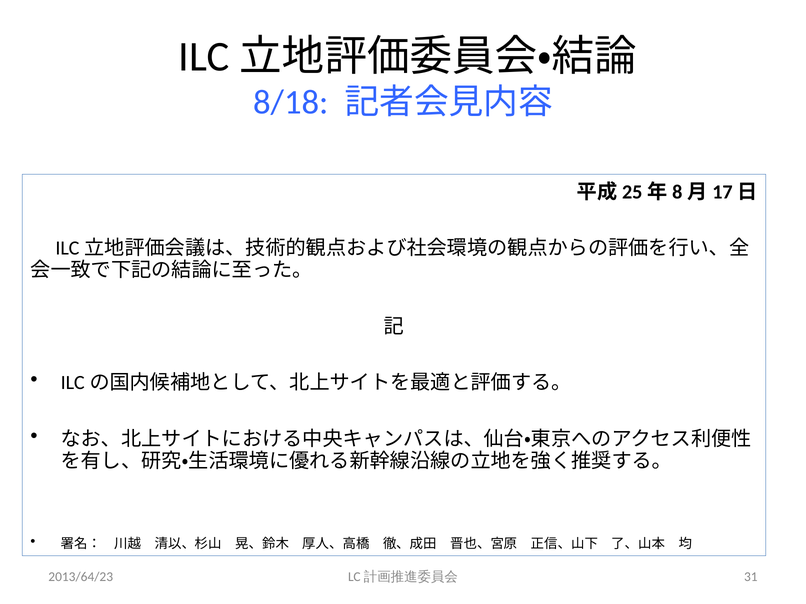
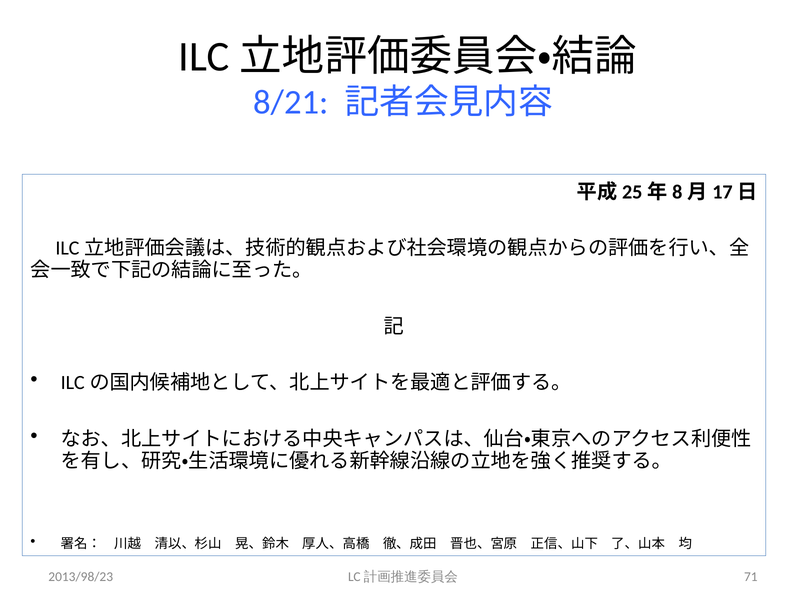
8/18: 8/18 -> 8/21 (291, 103)
2013/64/23: 2013/64/23 -> 2013/98/23 (81, 577)
31: 31 -> 71 (751, 577)
